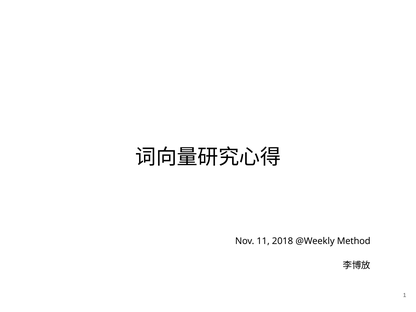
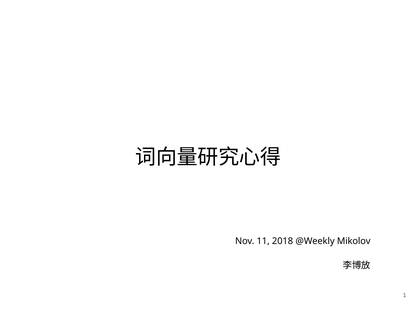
Method: Method -> Mikolov (354, 241)
